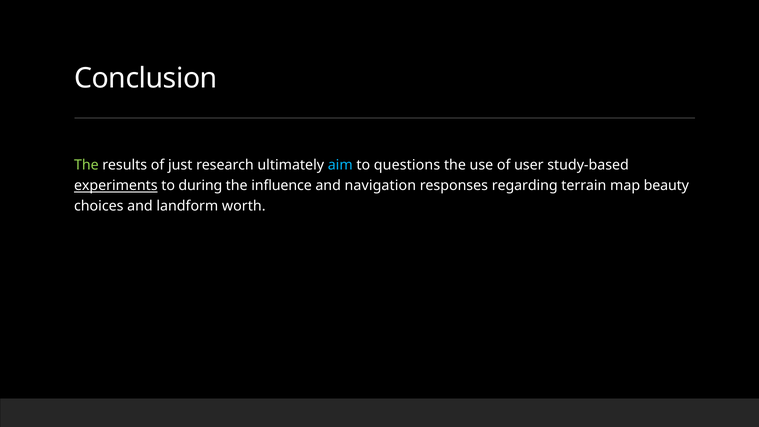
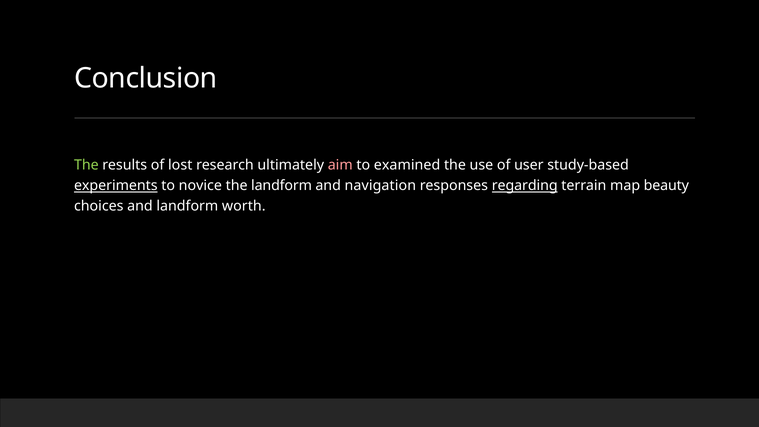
just: just -> lost (180, 165)
aim colour: light blue -> pink (340, 165)
questions: questions -> examined (407, 165)
during: during -> novice (200, 186)
the influence: influence -> landform (282, 186)
regarding underline: none -> present (525, 186)
